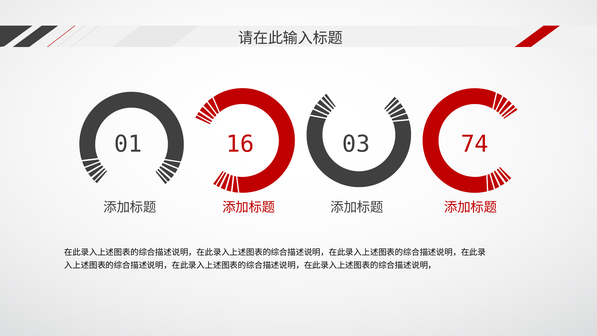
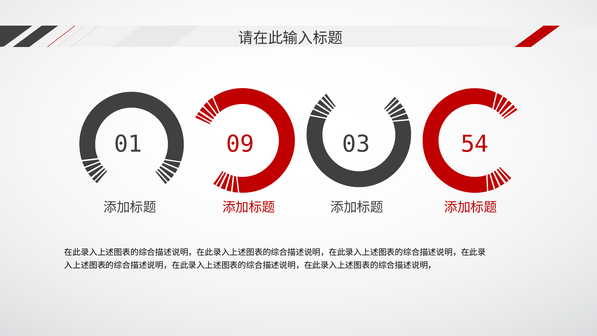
16: 16 -> 09 (240, 144)
74: 74 -> 54 (475, 144)
